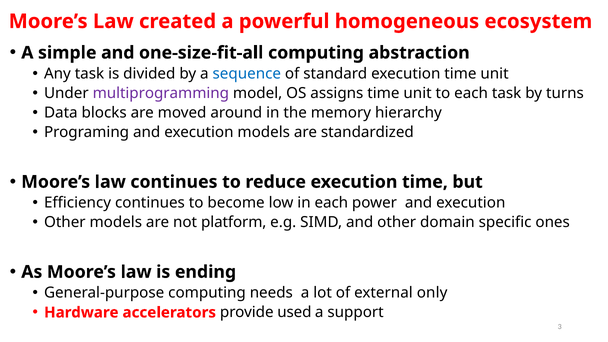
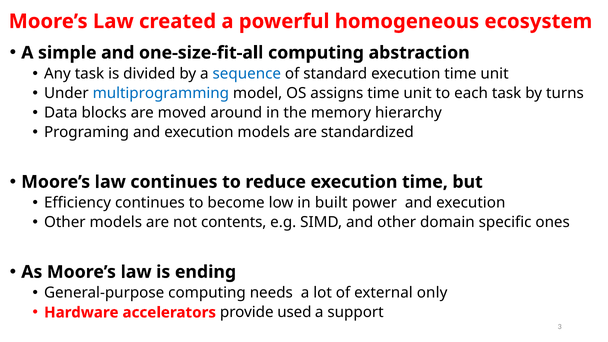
multiprogramming colour: purple -> blue (161, 93)
in each: each -> built (331, 203)
platform: platform -> contents (234, 222)
